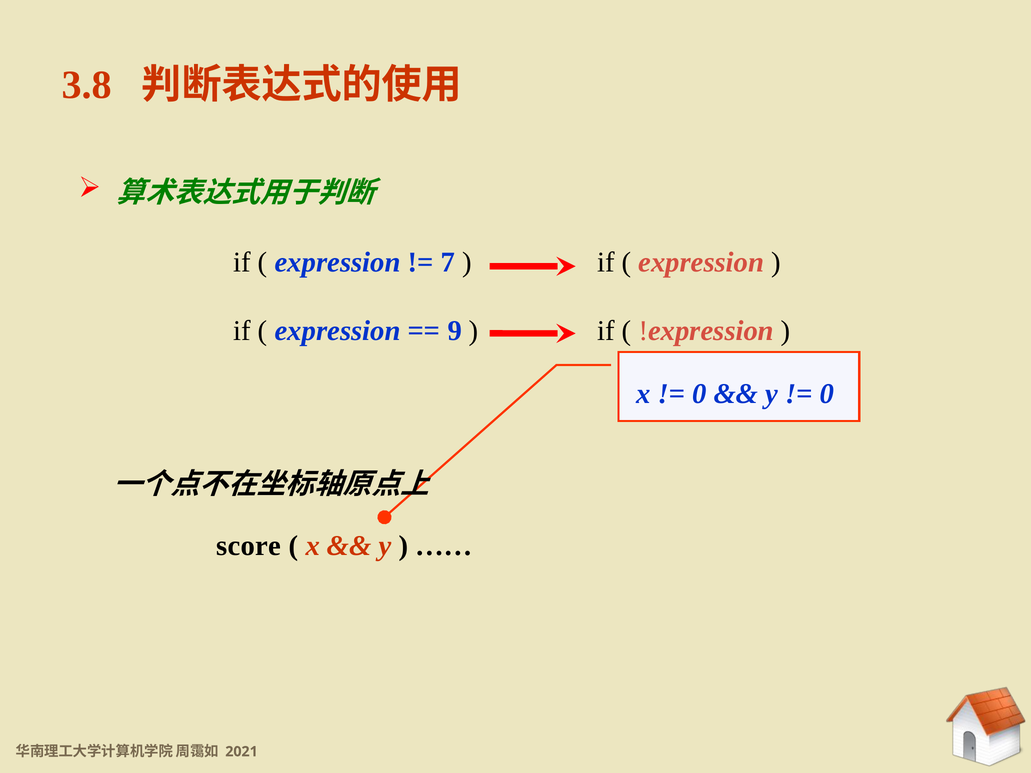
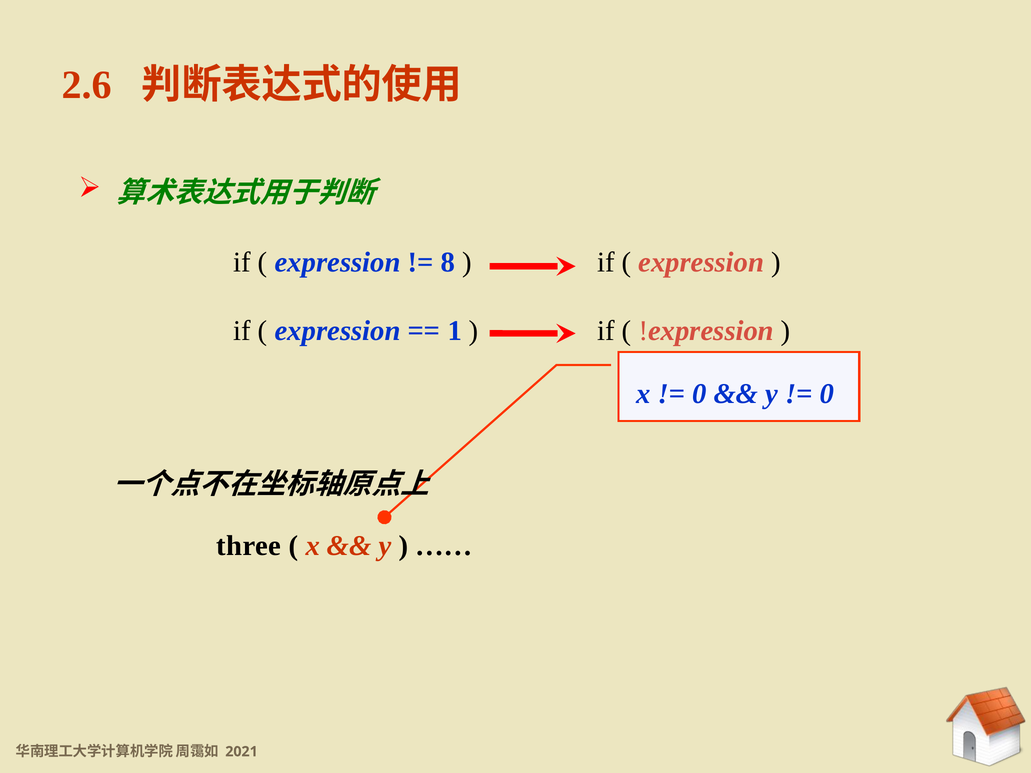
3.8: 3.8 -> 2.6 (87, 85)
7: 7 -> 8 (448, 262)
9: 9 -> 1 (455, 331)
score: score -> three (249, 546)
